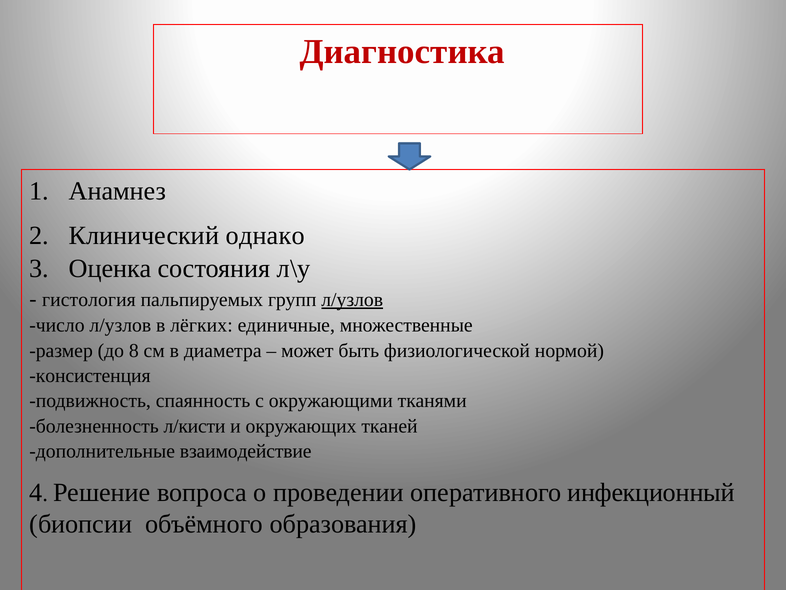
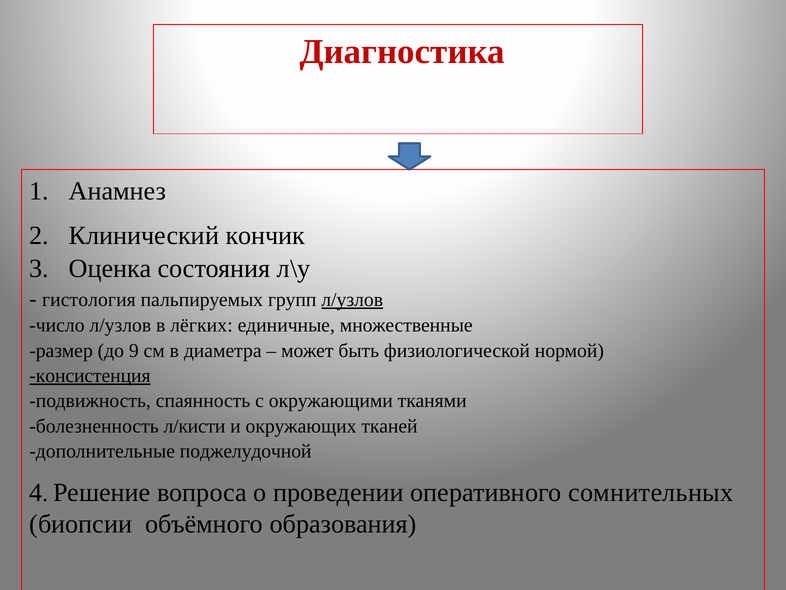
однако: однако -> кончик (265, 235)
8: 8 -> 9 (134, 350)
консистенция underline: none -> present (90, 375)
взаимодействие: взаимодействие -> поджелудочной (246, 451)
инфекционный: инфекционный -> сомнительных (651, 492)
